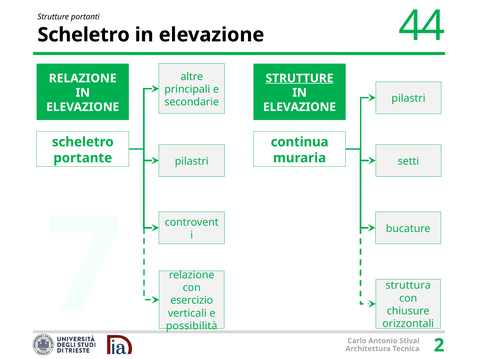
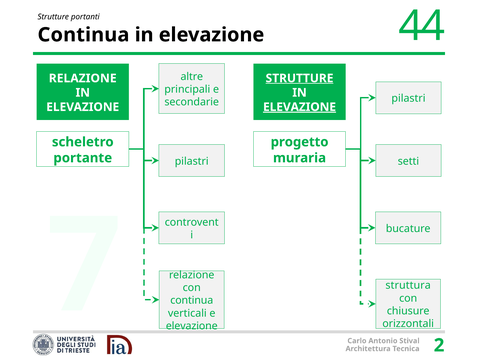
Scheletro: Scheletro -> Continua (83, 35)
ELEVAZIONE underline: none -> present (300, 107)
continua: continua -> progetto (300, 142)
esercizio: esercizio -> continua (192, 300)
possibilità: possibilità -> elevazione (192, 326)
